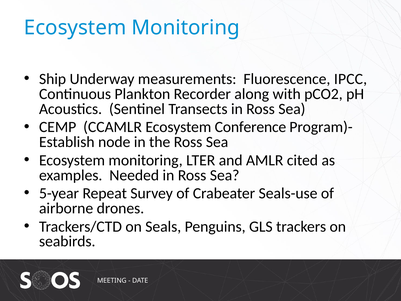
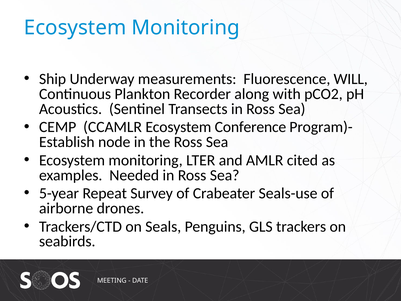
IPCC: IPCC -> WILL (351, 79)
